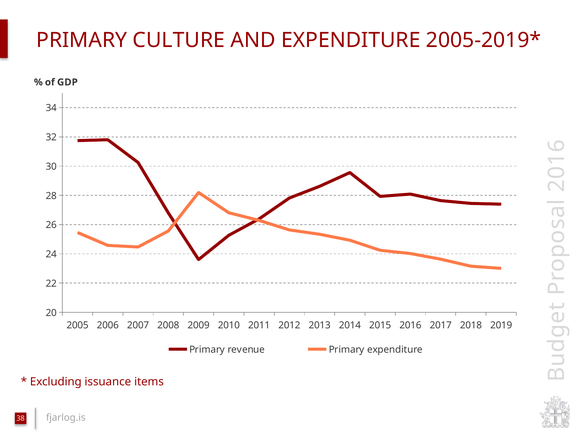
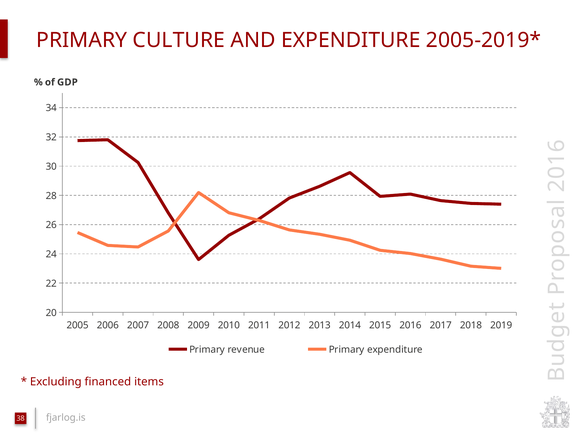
issuance: issuance -> financed (108, 382)
